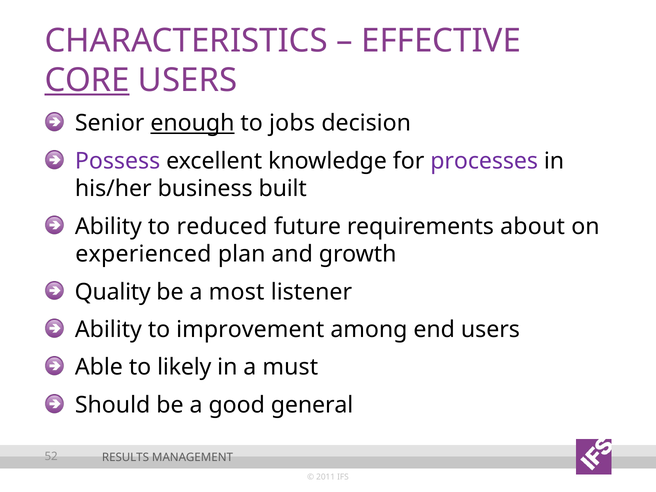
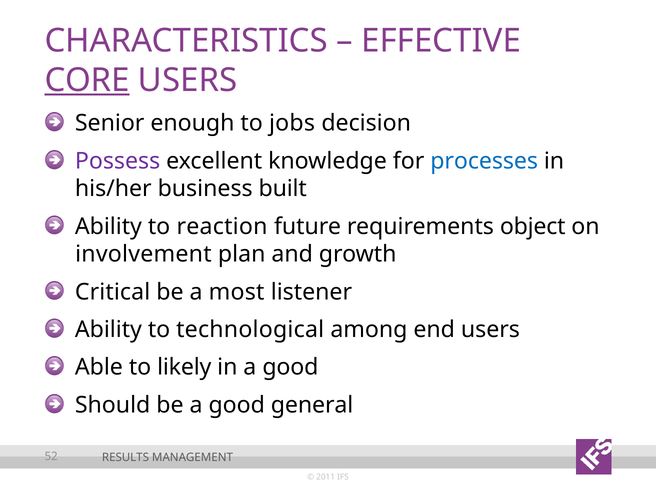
enough underline: present -> none (192, 123)
processes colour: purple -> blue (484, 161)
reduced: reduced -> reaction (222, 226)
about: about -> object (533, 226)
experienced: experienced -> involvement (143, 254)
Quality: Quality -> Critical (113, 292)
improvement: improvement -> technological (250, 330)
in a must: must -> good (290, 367)
